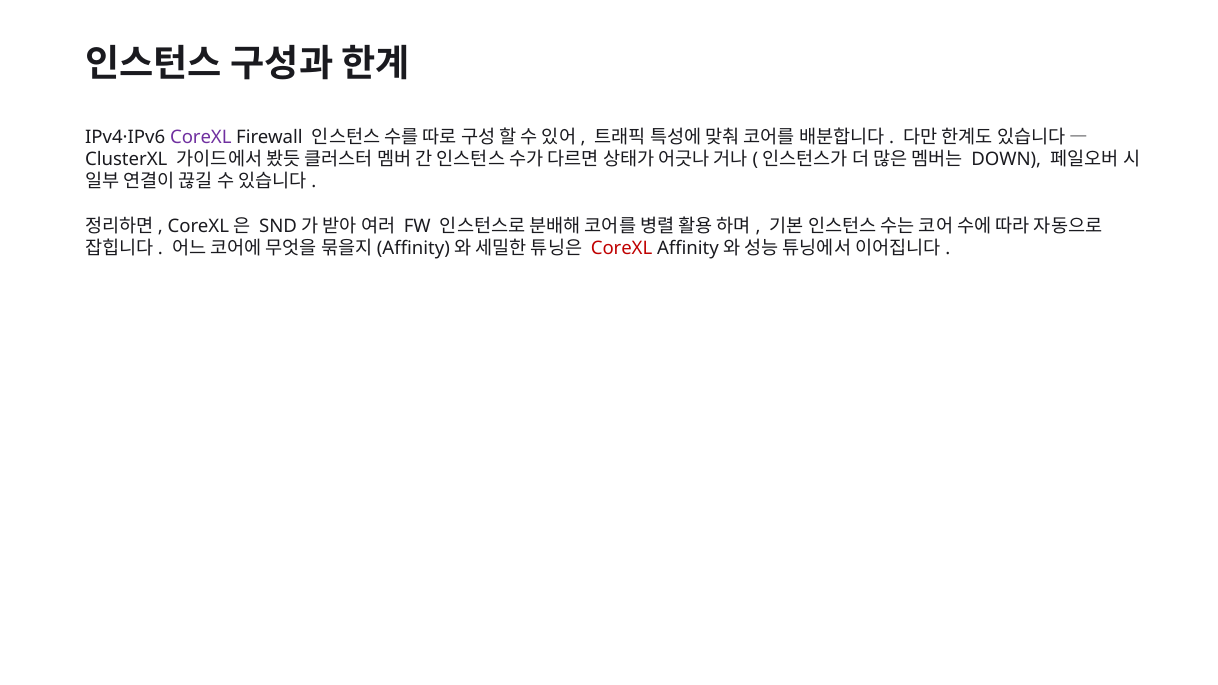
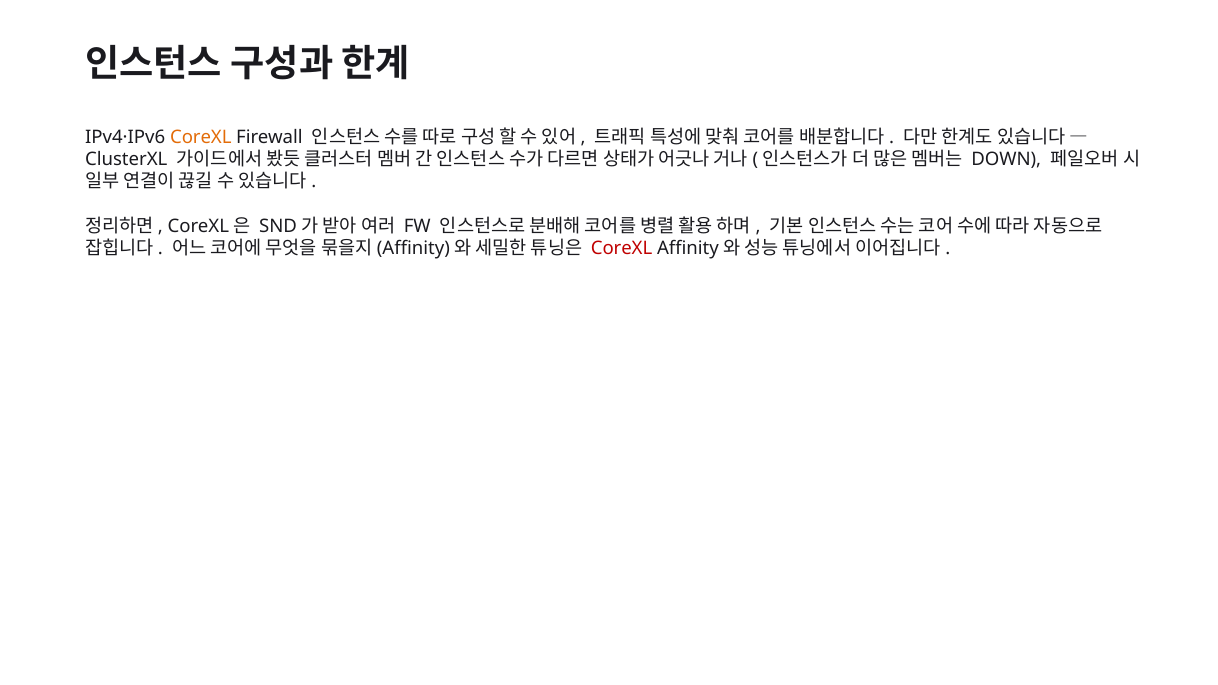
CoreXL colour: purple -> orange (201, 137)
